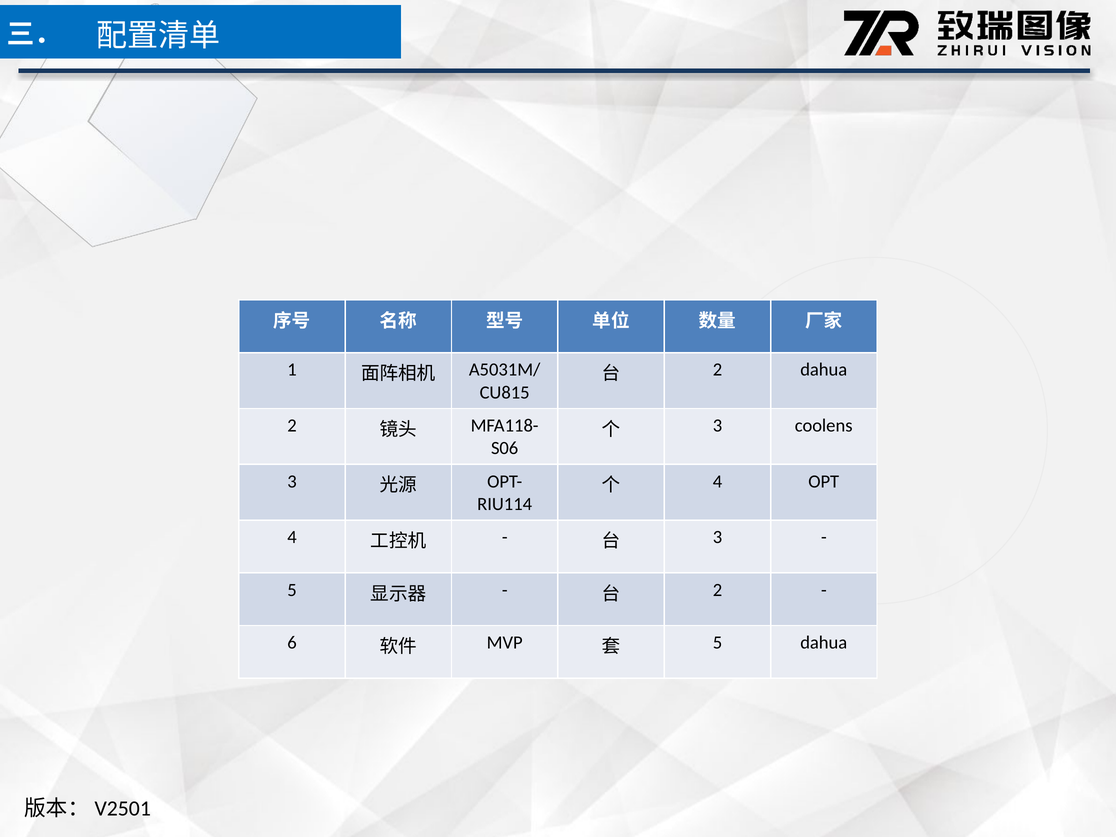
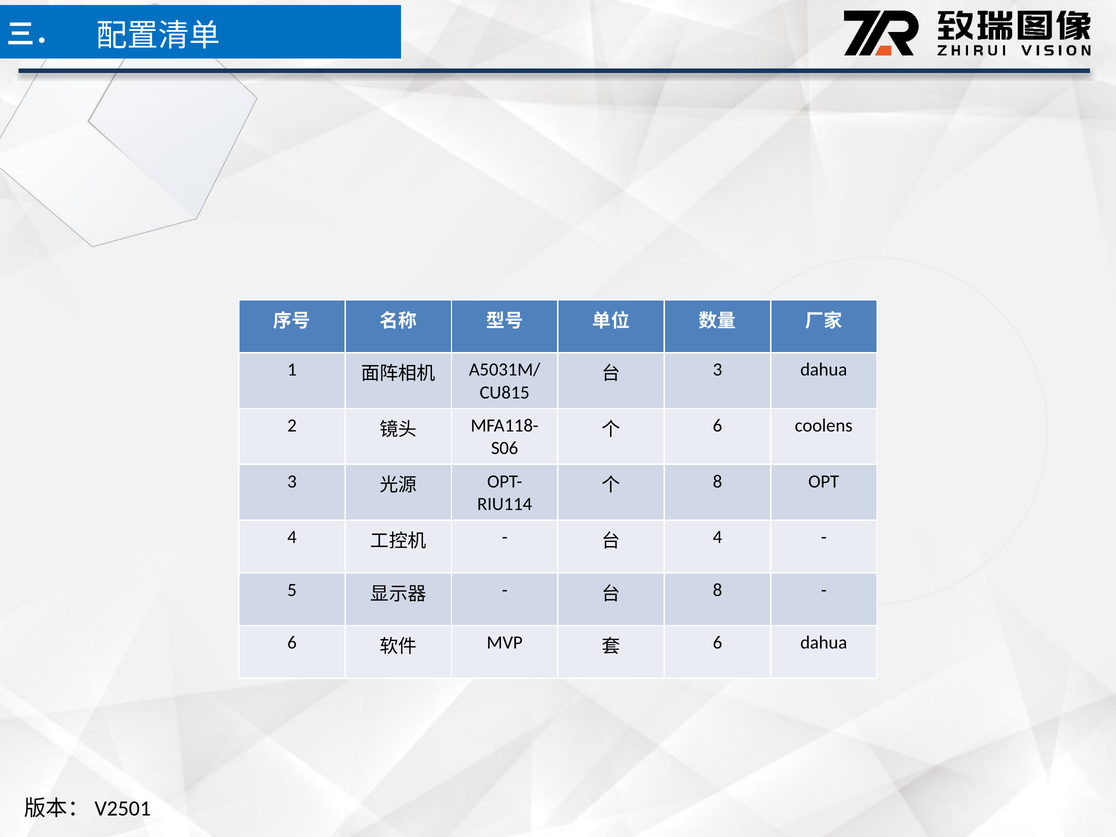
2: 2 -> 3 (717, 370)
3: 3 -> 6 (717, 426)
4: 4 -> 8 (717, 481)
3: 3 -> 4 (717, 537)
2: 2 -> 8 (717, 590)
5: 5 -> 6 (717, 643)
